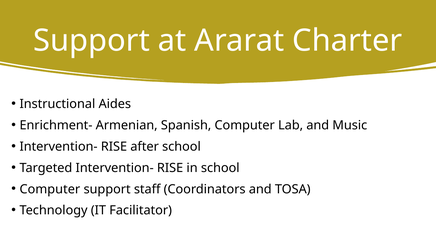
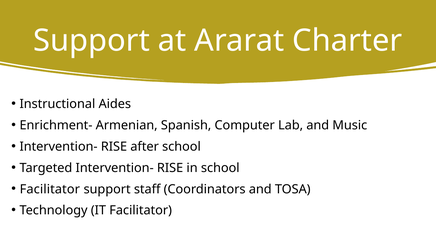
Computer: Computer -> Facilitator (50, 189)
